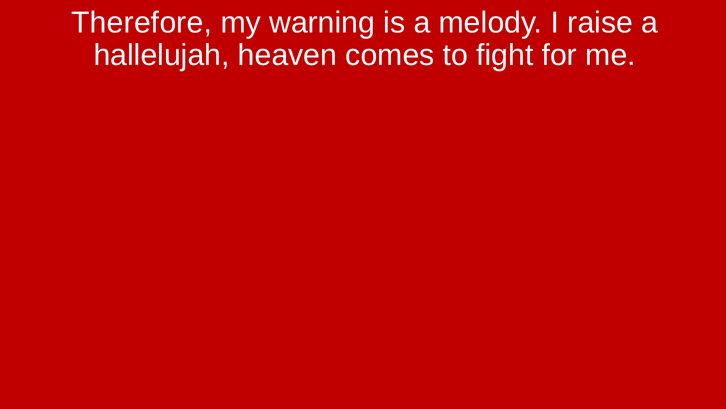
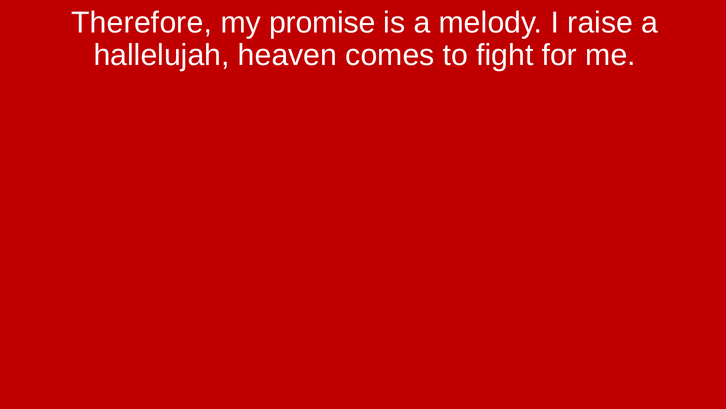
warning: warning -> promise (322, 22)
